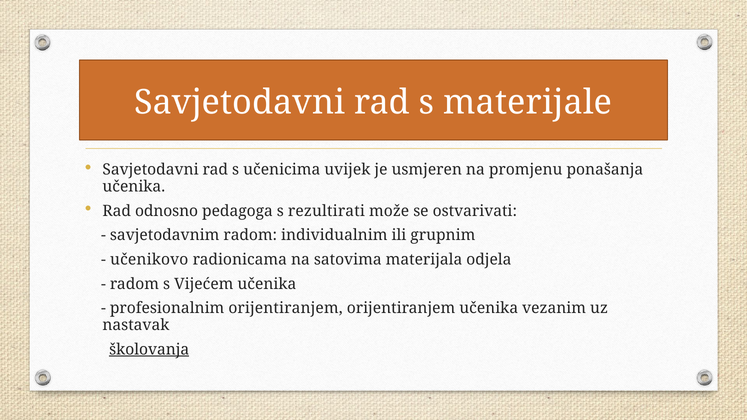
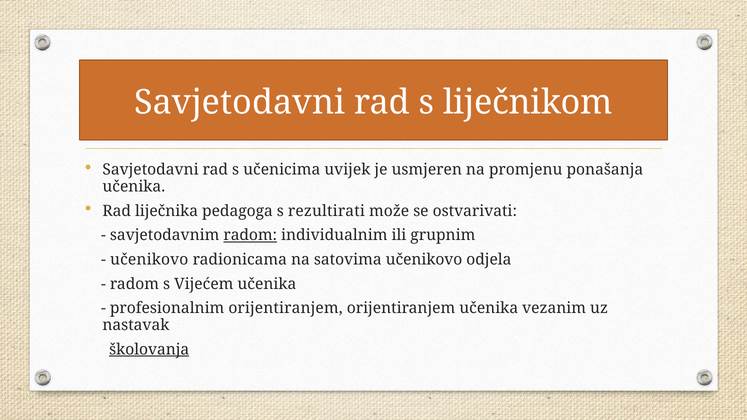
materijale: materijale -> liječnikom (528, 102)
odnosno: odnosno -> liječnika (167, 211)
radom underline: none -> present (250, 235)
satovima materijala: materijala -> učenikovo (424, 260)
